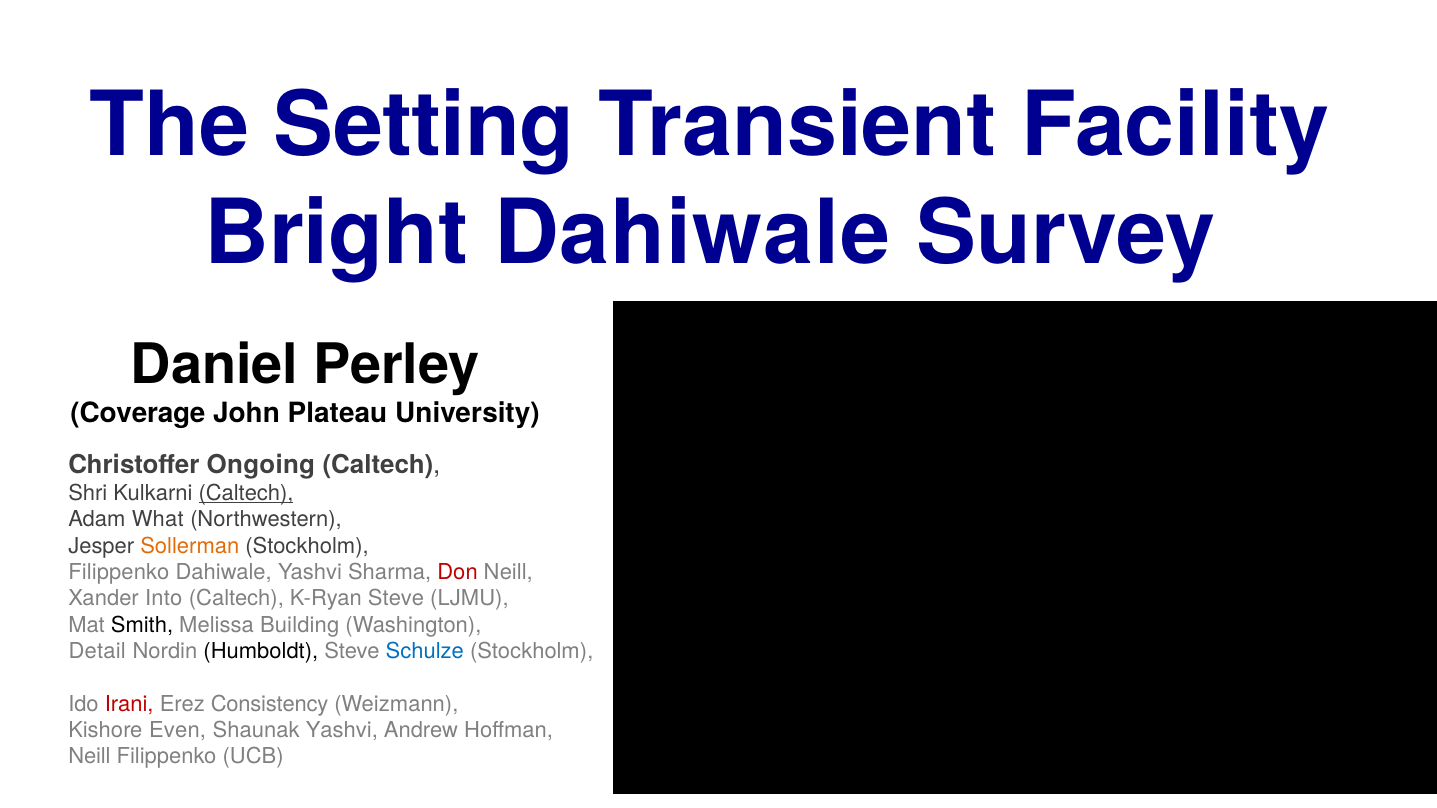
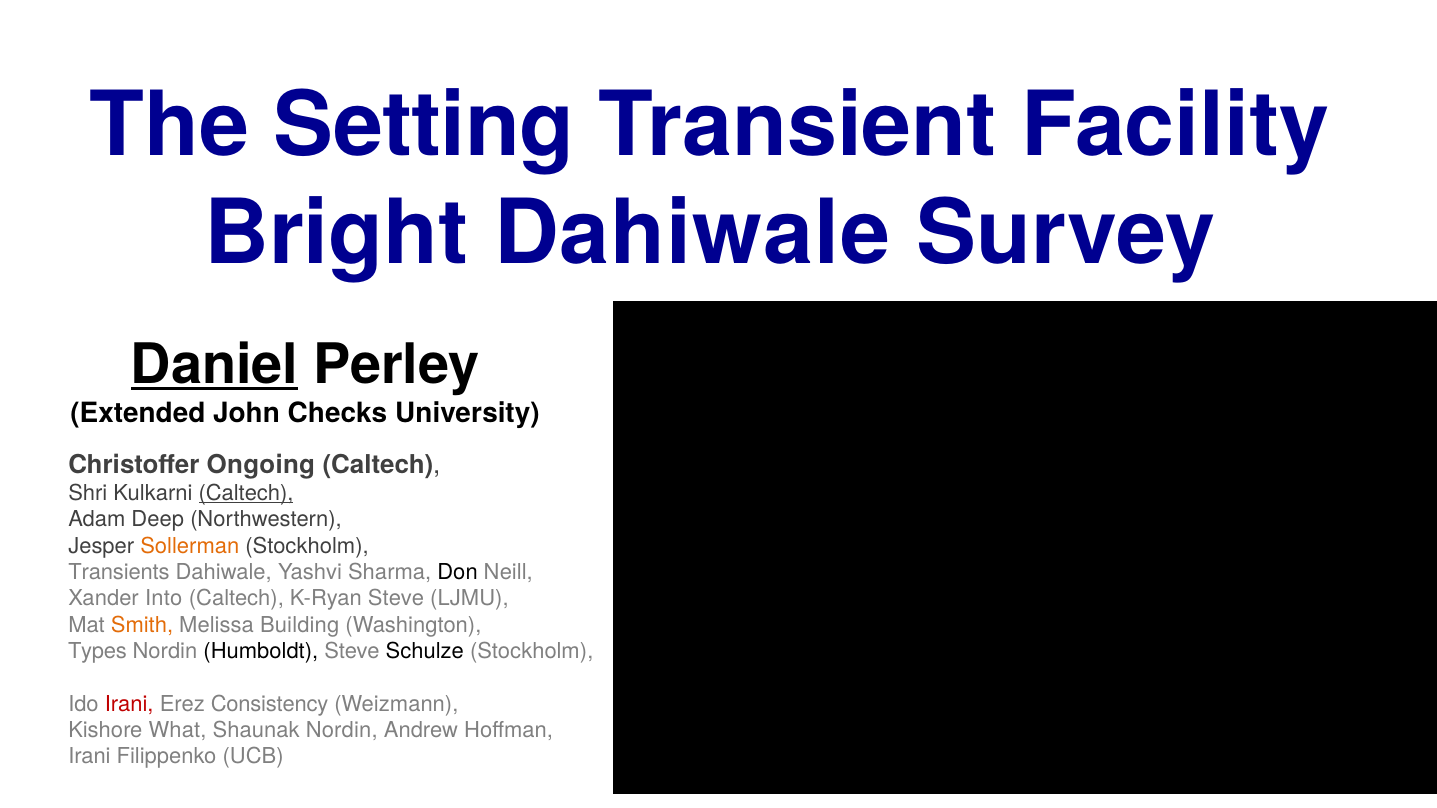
Daniel underline: none -> present (215, 365)
Coverage: Coverage -> Extended (138, 413)
Plateau: Plateau -> Checks (337, 413)
What: What -> Deep (158, 520)
Filippenko: Filippenko -> Transients (119, 572)
Don colour: red -> black (458, 572)
Smith colour: black -> orange (142, 625)
Detail: Detail -> Types (97, 651)
Schulze colour: blue -> black (425, 651)
Even: Even -> What (178, 731)
Shaunak Yashvi: Yashvi -> Nordin (342, 731)
Neill: Neill -> Irani (89, 757)
